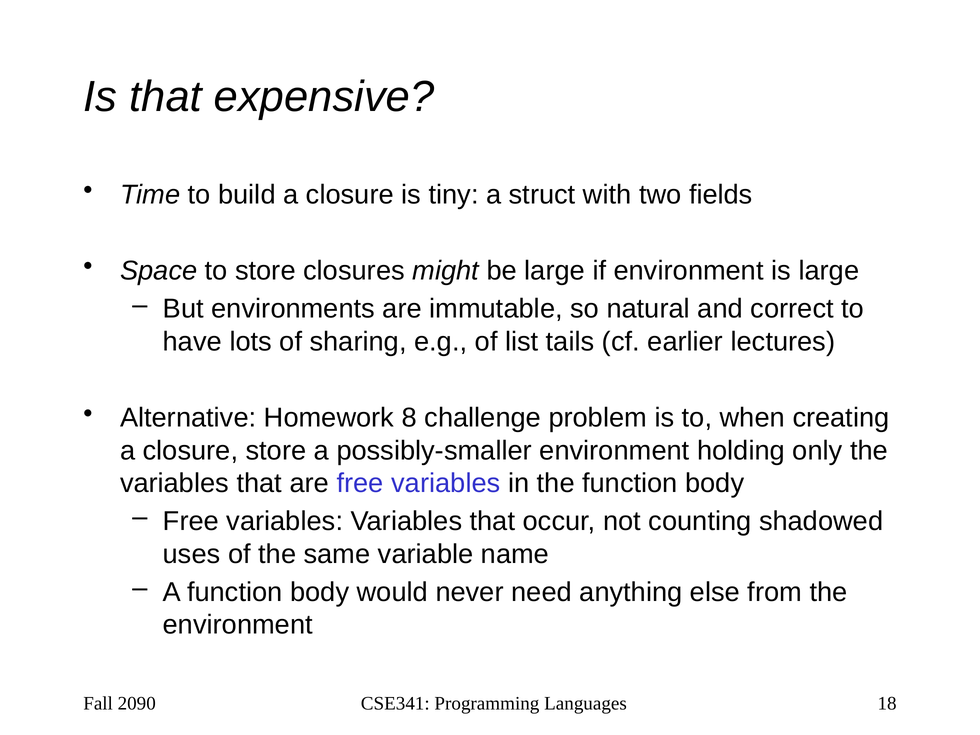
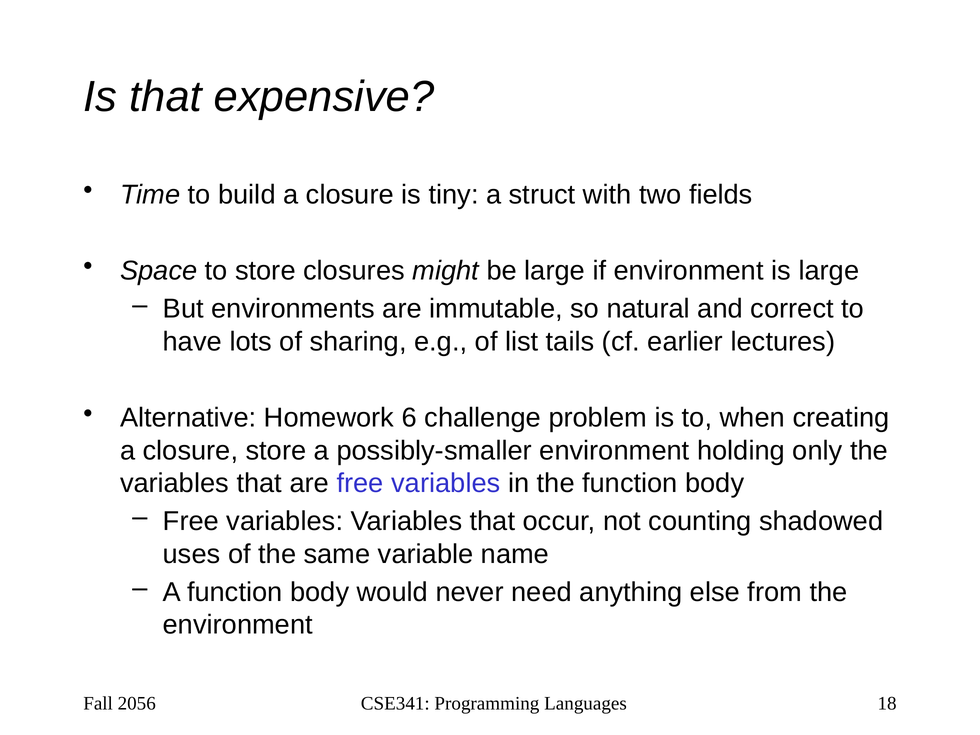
8: 8 -> 6 (409, 418)
2090: 2090 -> 2056 (137, 704)
